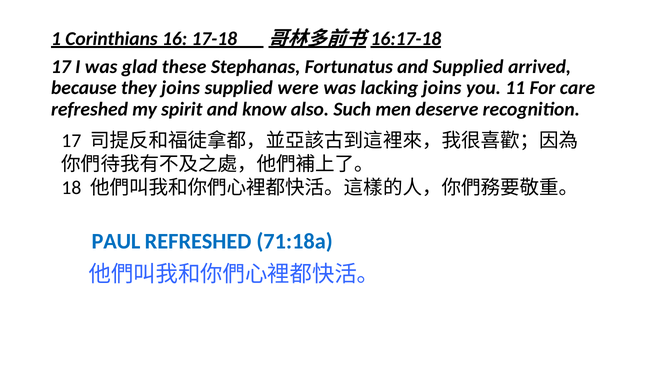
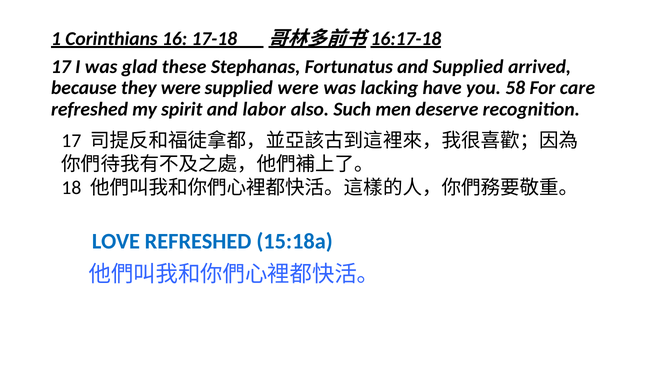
they joins: joins -> were (181, 88)
lacking joins: joins -> have (442, 88)
11: 11 -> 58 (515, 88)
know: know -> labor (264, 109)
PAUL: PAUL -> LOVE (116, 241)
71:18a: 71:18a -> 15:18a (295, 241)
